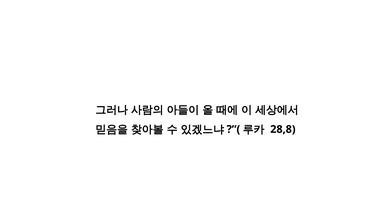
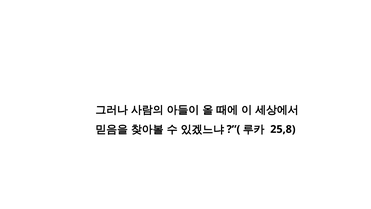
28,8: 28,8 -> 25,8 (283, 129)
